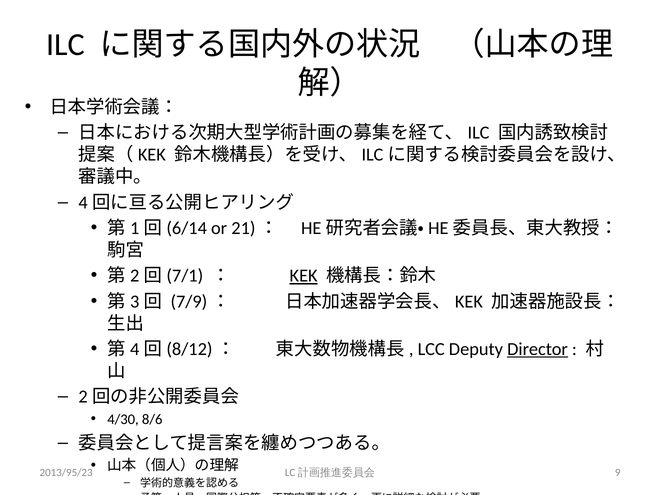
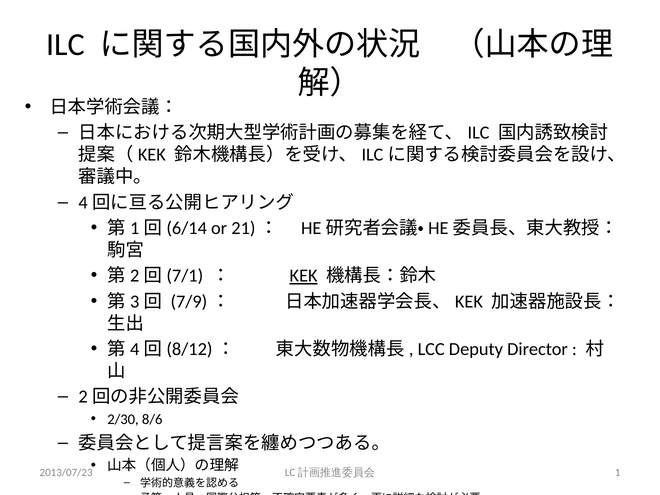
Director underline: present -> none (538, 349)
4/30: 4/30 -> 2/30 (123, 419)
2013/95/23: 2013/95/23 -> 2013/07/23 (66, 473)
9: 9 -> 1 (618, 473)
